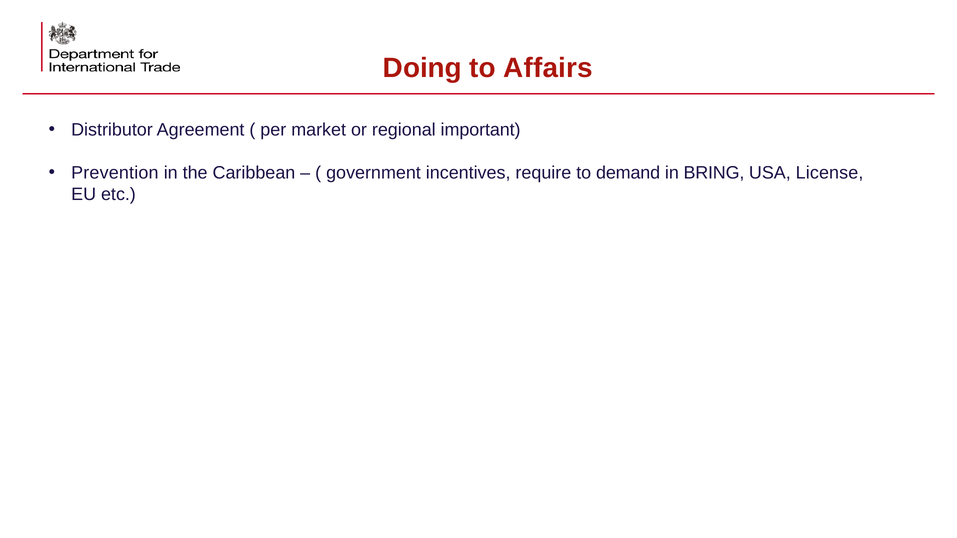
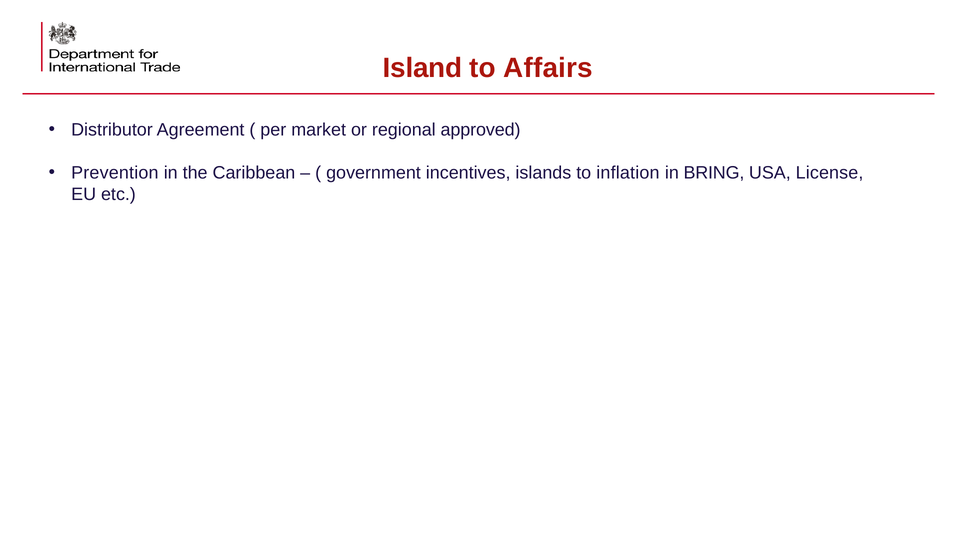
Doing: Doing -> Island (422, 68)
important: important -> approved (481, 130)
require: require -> islands (543, 173)
demand: demand -> inflation (628, 173)
